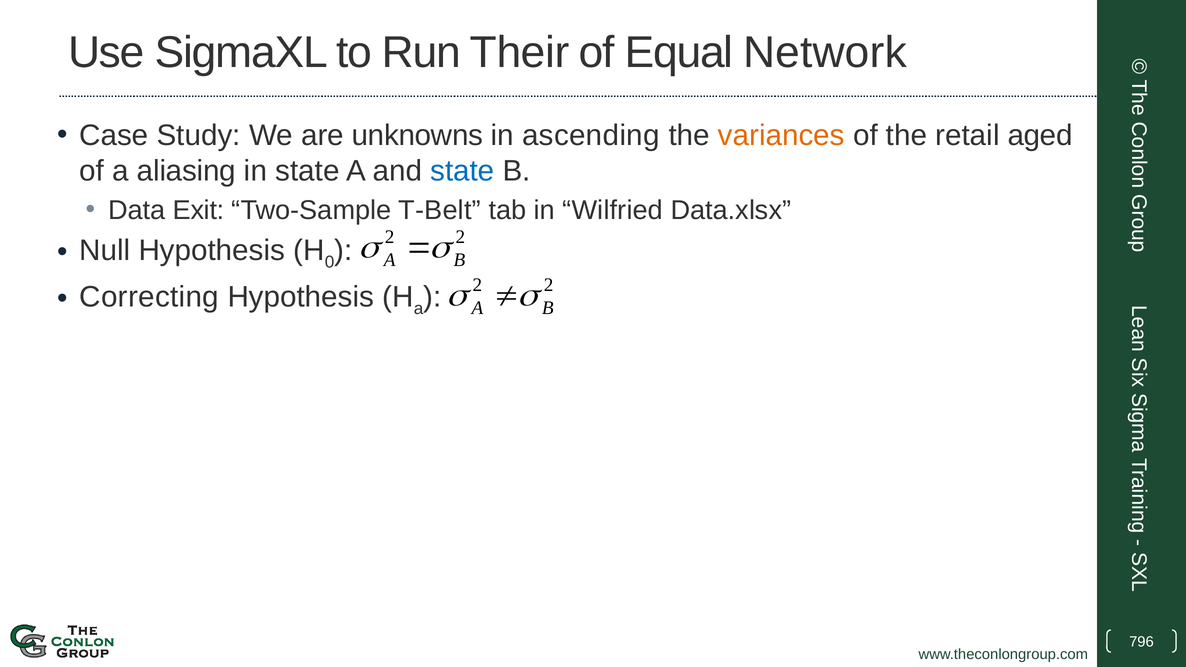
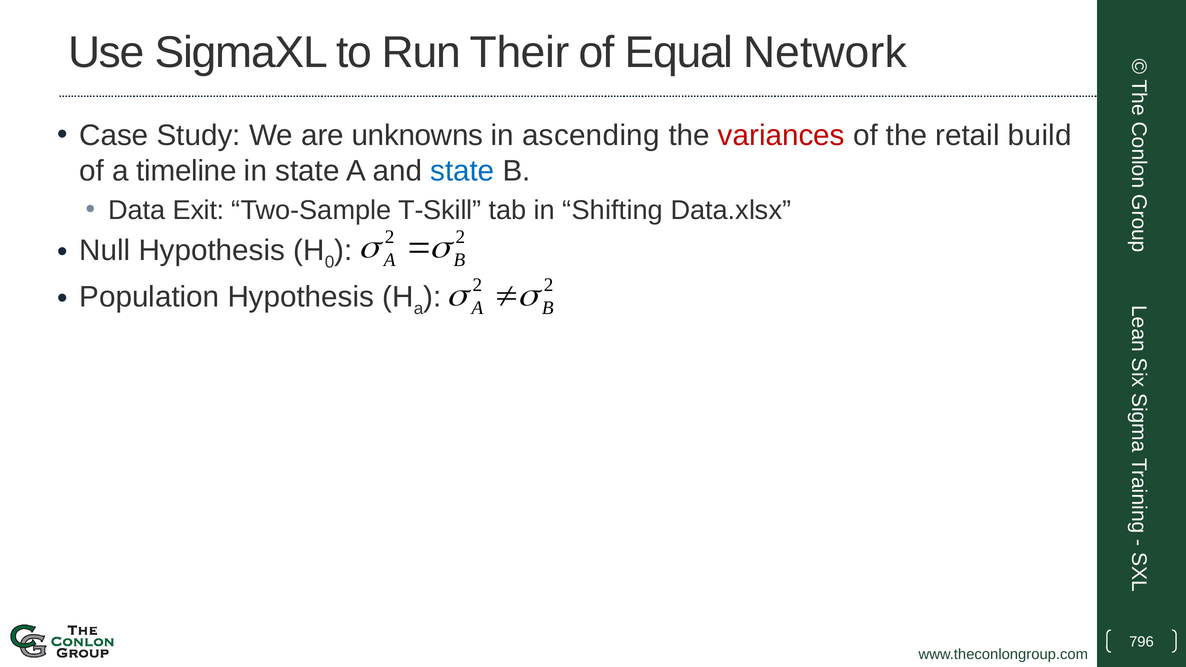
variances colour: orange -> red (781, 136)
aged: aged -> build (1040, 136)
aliasing: aliasing -> timeline (186, 171)
T-Belt: T-Belt -> T-Skill (440, 210)
Wilfried: Wilfried -> Shifting (613, 210)
Correcting: Correcting -> Population (149, 297)
